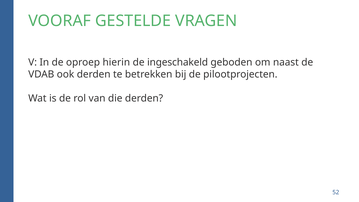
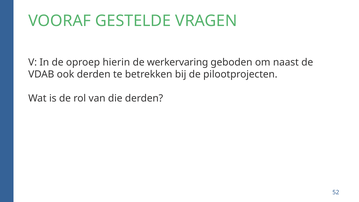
ingeschakeld: ingeschakeld -> werkervaring (178, 62)
